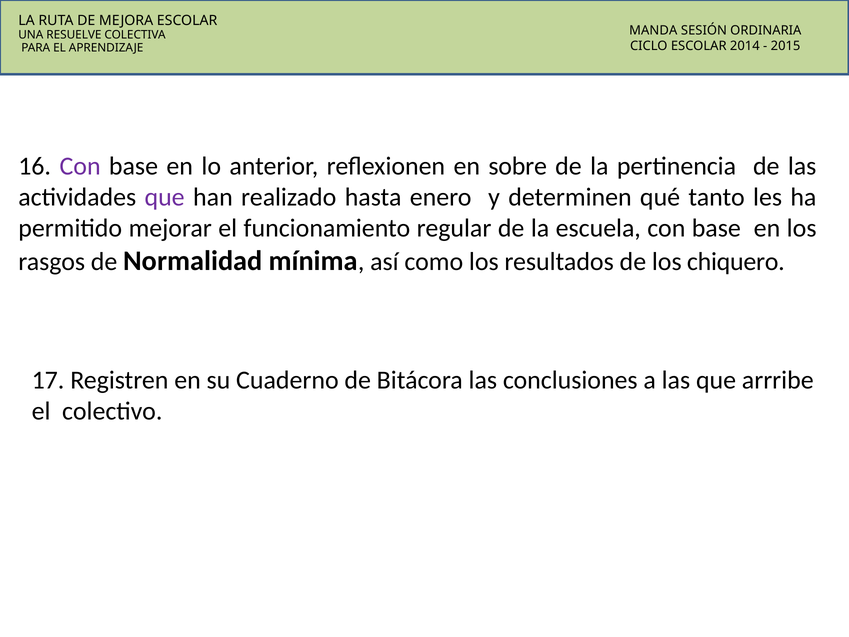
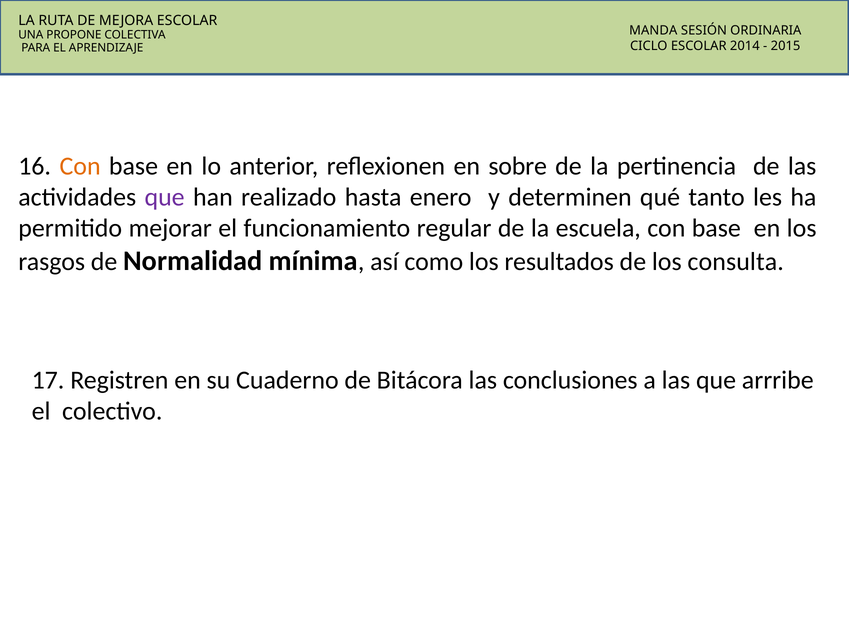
RESUELVE: RESUELVE -> PROPONE (74, 35)
Con colour: purple -> orange (80, 166)
chiquero: chiquero -> consulta (736, 262)
